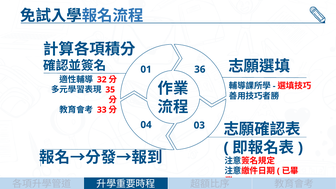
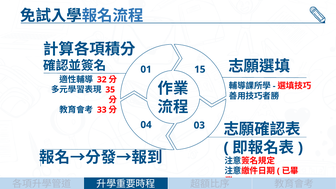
36: 36 -> 15 (200, 69)
